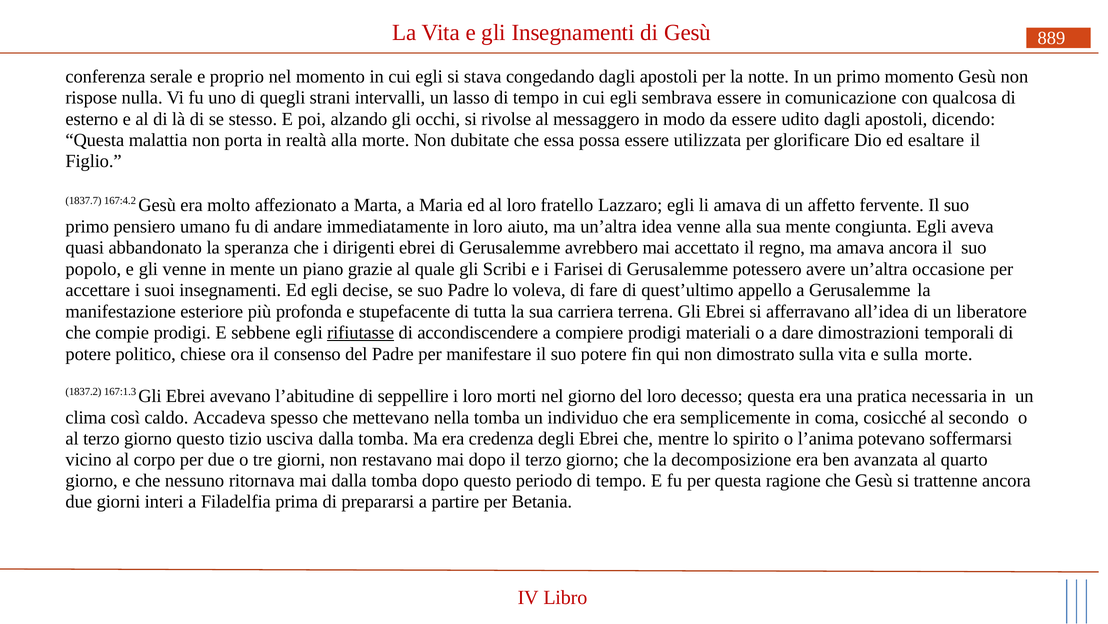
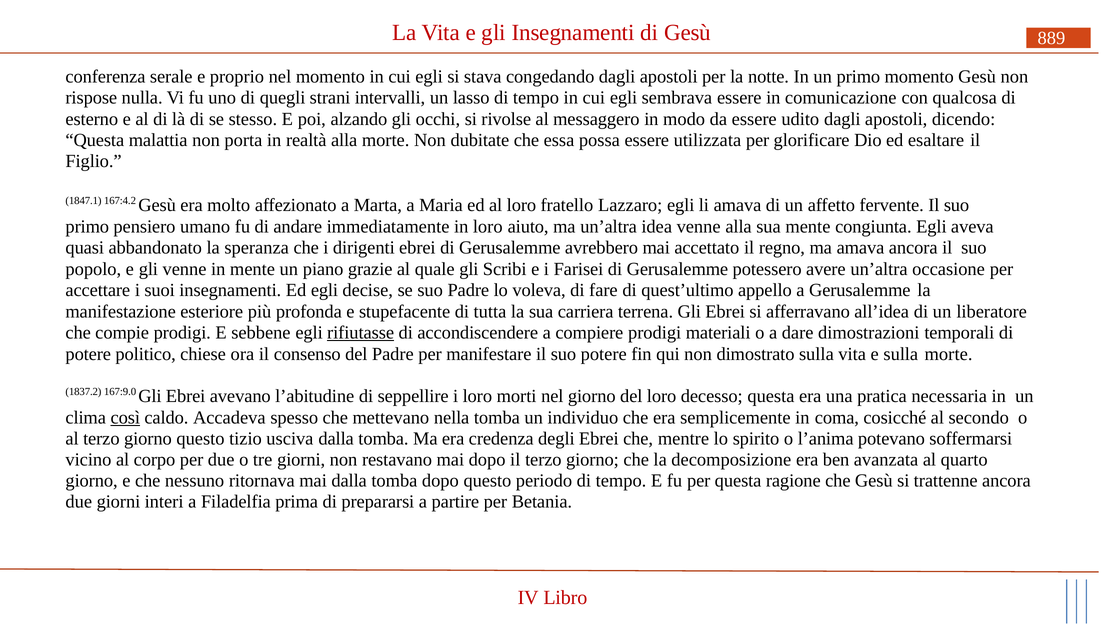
1837.7: 1837.7 -> 1847.1 (84, 201)
167:1.3: 167:1.3 -> 167:9.0 (120, 392)
così underline: none -> present (125, 417)
